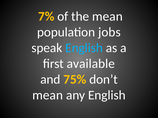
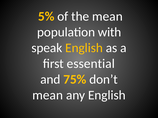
7%: 7% -> 5% (46, 16)
jobs: jobs -> with (110, 32)
English colour: light blue -> yellow (84, 48)
available: available -> essential (91, 64)
